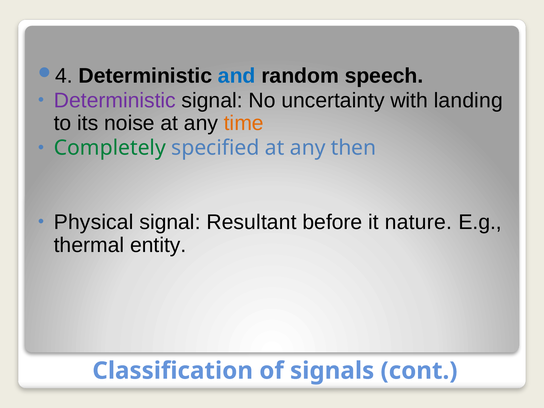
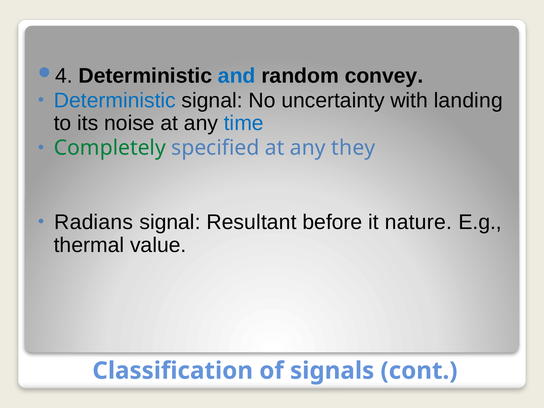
speech: speech -> convey (384, 76)
Deterministic colour: purple -> blue (115, 100)
time colour: orange -> blue (244, 123)
then: then -> they (353, 148)
Physical: Physical -> Radians (94, 222)
entity: entity -> value (158, 245)
